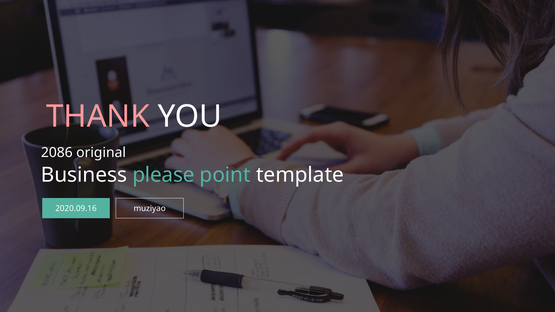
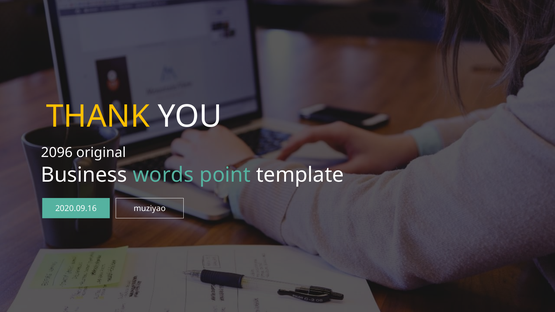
THANK colour: pink -> yellow (98, 117)
2086: 2086 -> 2096 (57, 153)
please: please -> words (163, 175)
